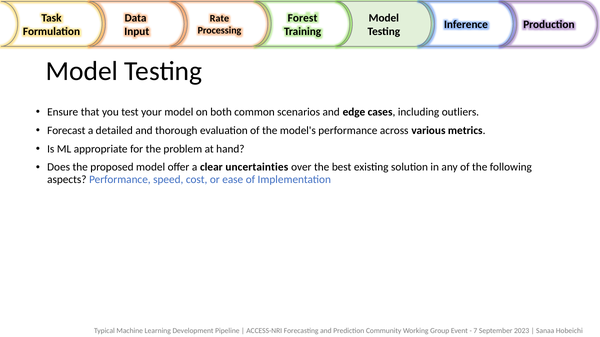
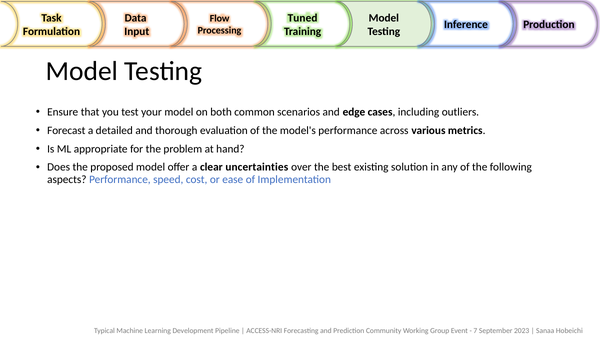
Forest: Forest -> Tuned (303, 18)
Rate: Rate -> Flow (220, 19)
